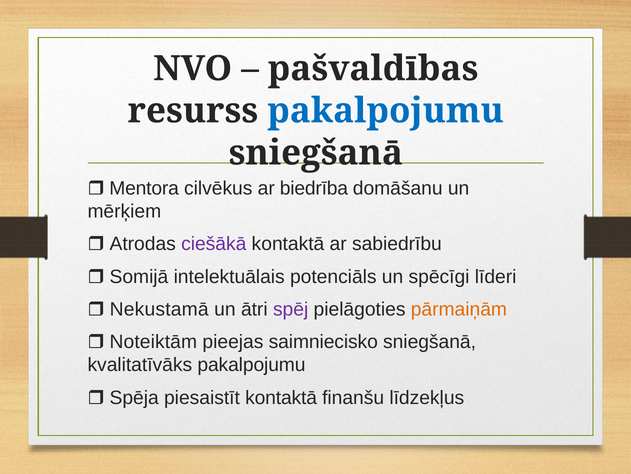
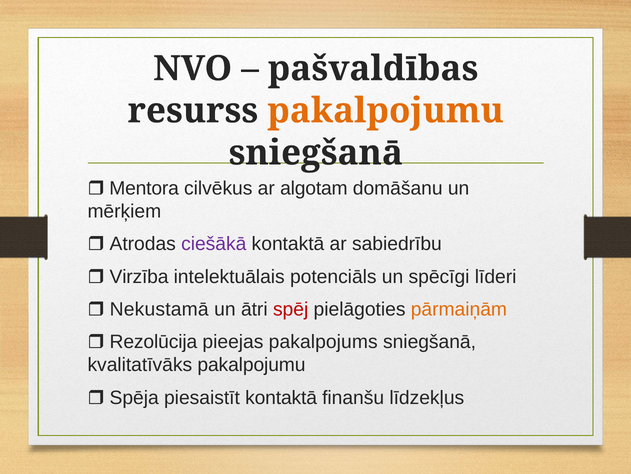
pakalpojumu colour: blue -> orange (386, 111)
biedrība: biedrība -> algotam (314, 188)
Somijā: Somijā -> Virzība (139, 276)
spēj colour: purple -> red (291, 309)
Noteiktām: Noteiktām -> Rezolūcija (153, 341)
saimniecisko: saimniecisko -> pakalpojums (323, 341)
